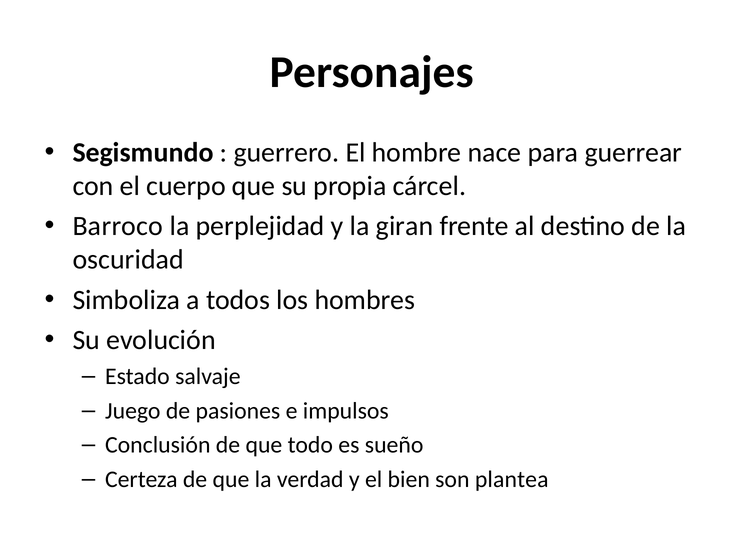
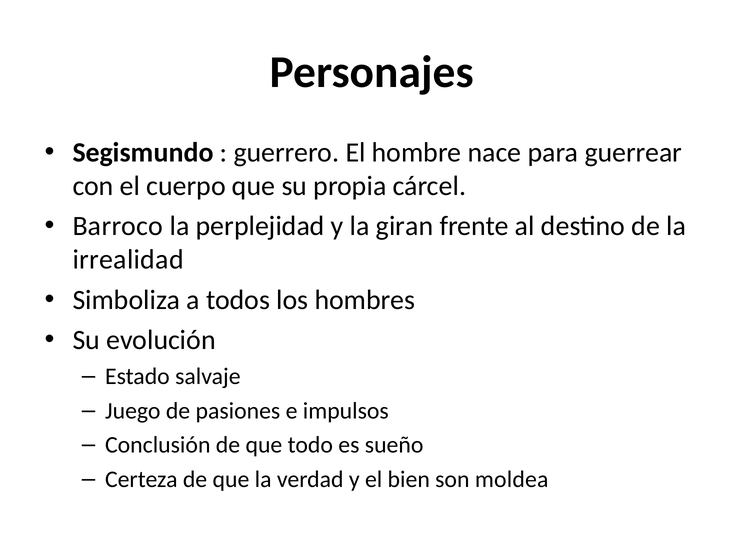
oscuridad: oscuridad -> irrealidad (128, 260)
plantea: plantea -> moldea (512, 479)
